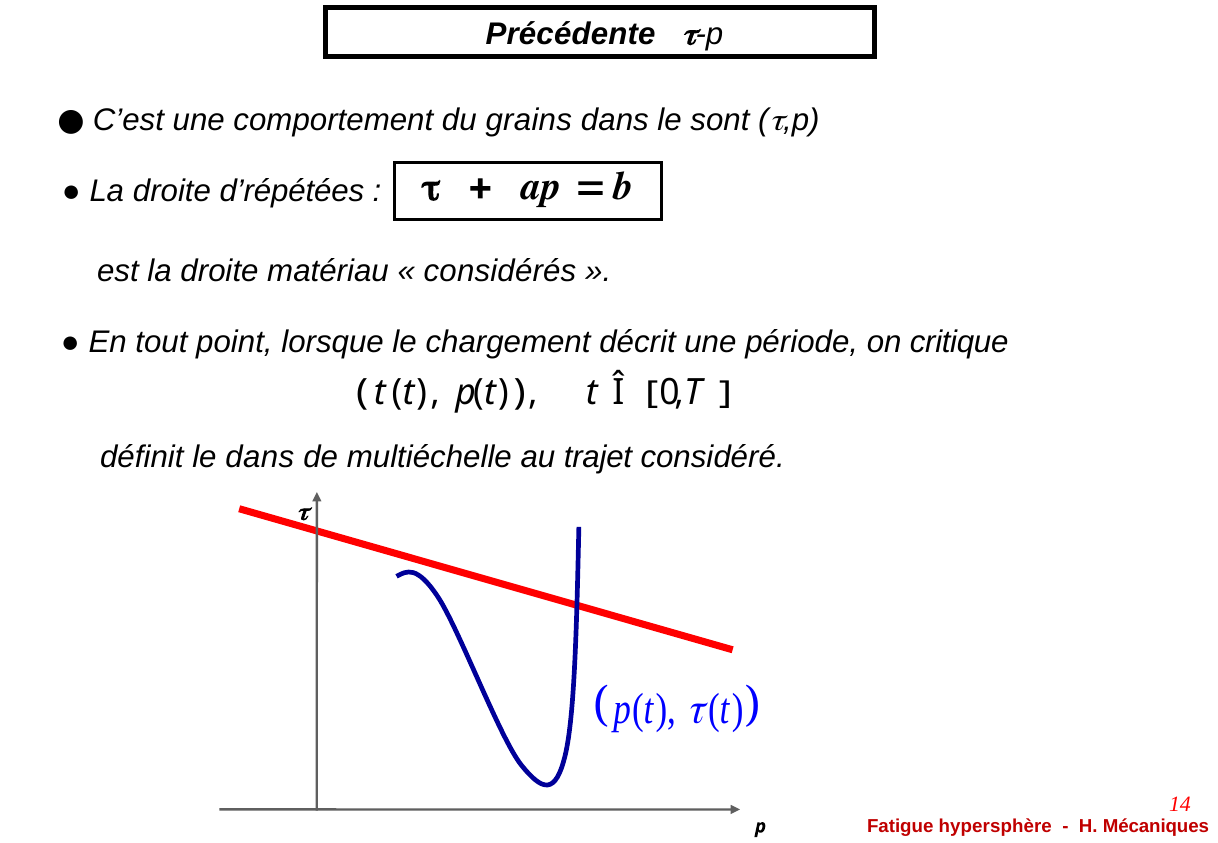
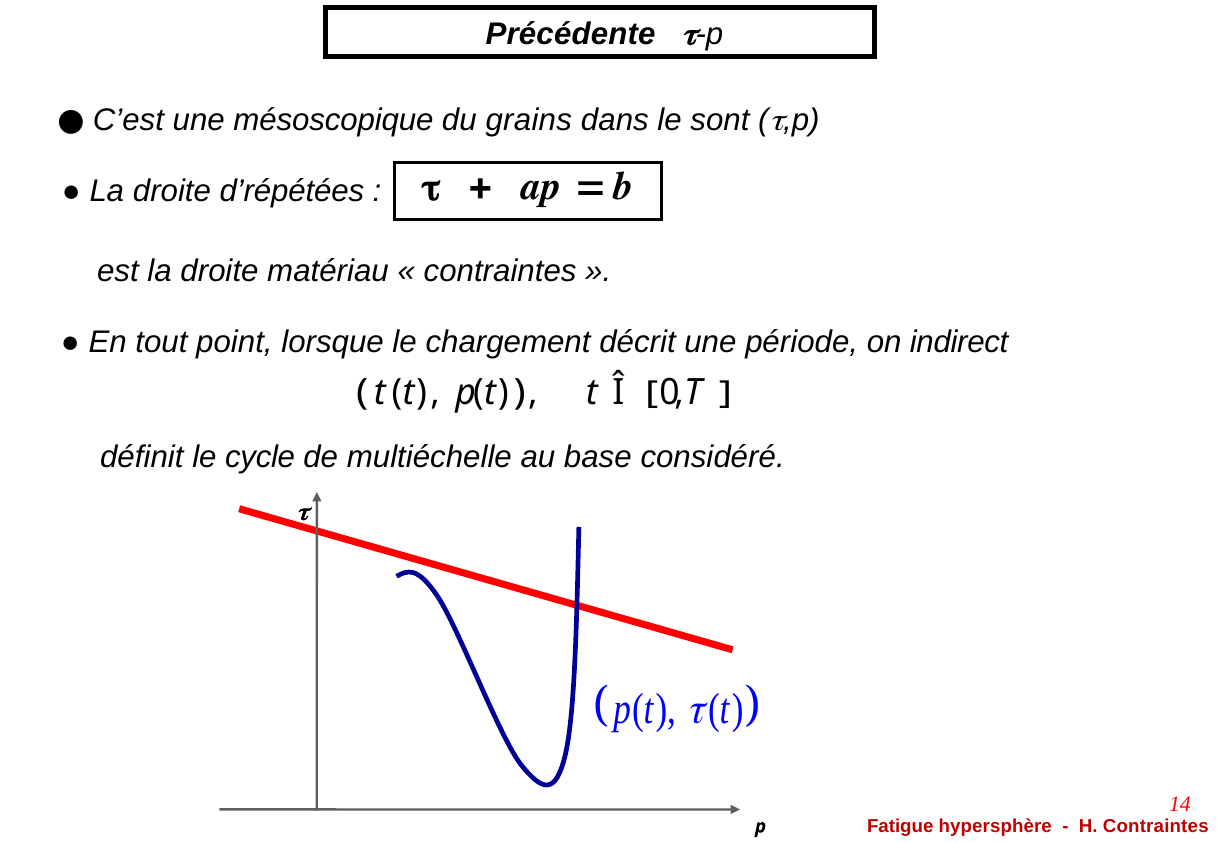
comportement: comportement -> mésoscopique (333, 121)
considérés: considérés -> contraintes (500, 271)
critique: critique -> indirect (959, 342)
le dans: dans -> cycle (260, 457)
trajet: trajet -> base (598, 457)
H Mécaniques: Mécaniques -> Contraintes (1156, 827)
